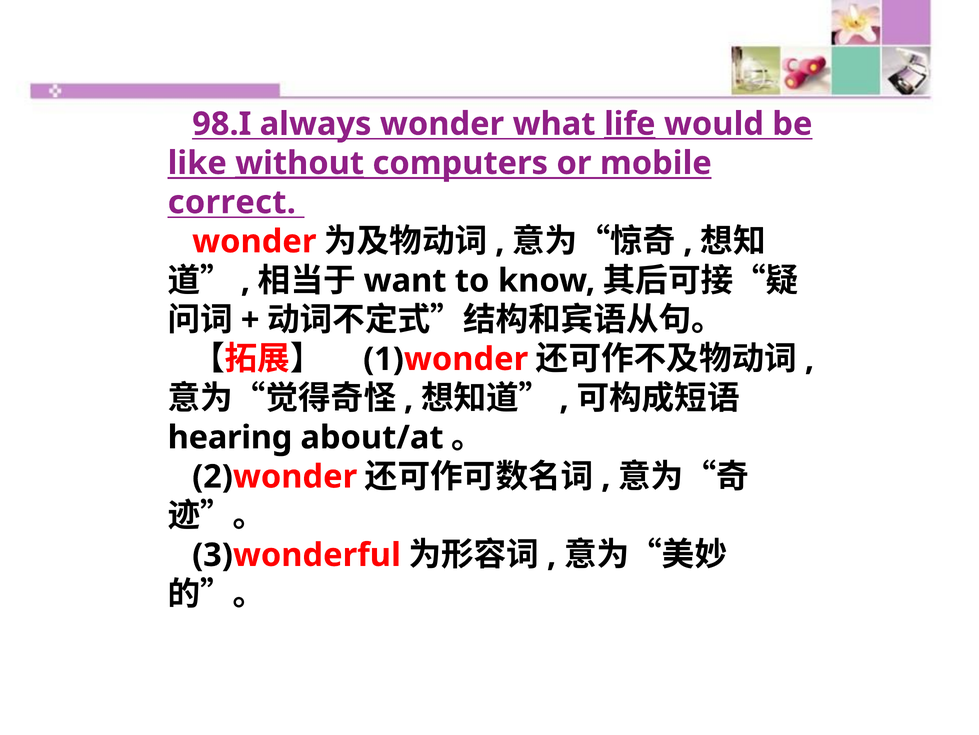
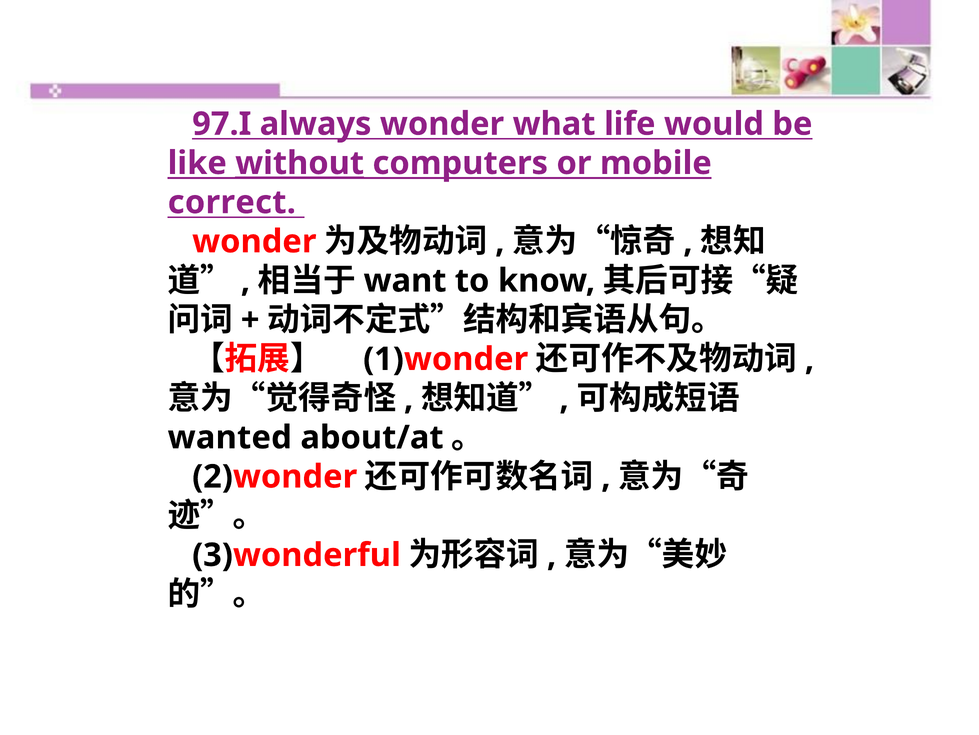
98.I: 98.I -> 97.I (222, 124)
life underline: present -> none (630, 124)
hearing: hearing -> wanted (230, 437)
